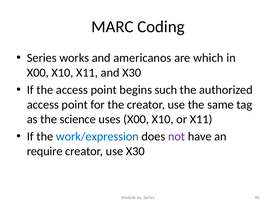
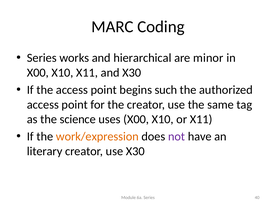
americanos: americanos -> hierarchical (142, 58)
which: which -> minor (208, 58)
work/expression colour: blue -> orange (97, 136)
require: require -> literary (45, 151)
